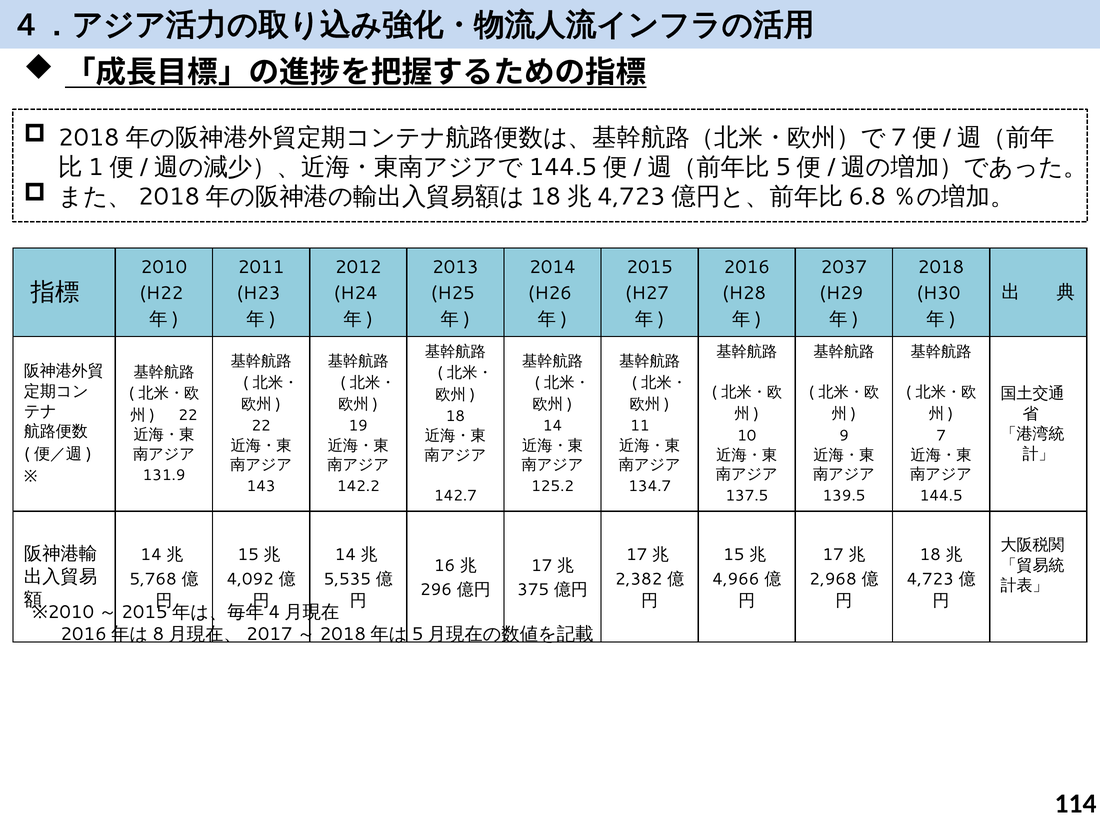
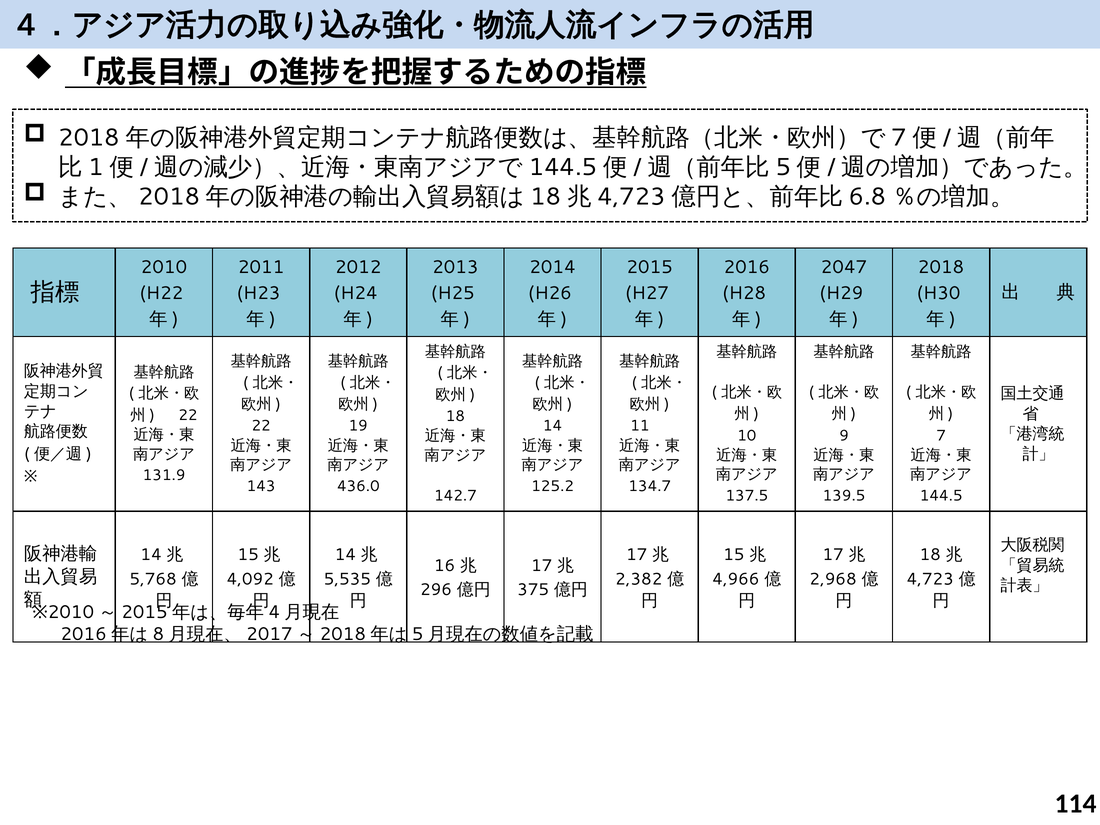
2037: 2037 -> 2047 (844, 267)
142.2: 142.2 -> 436.0 (358, 486)
